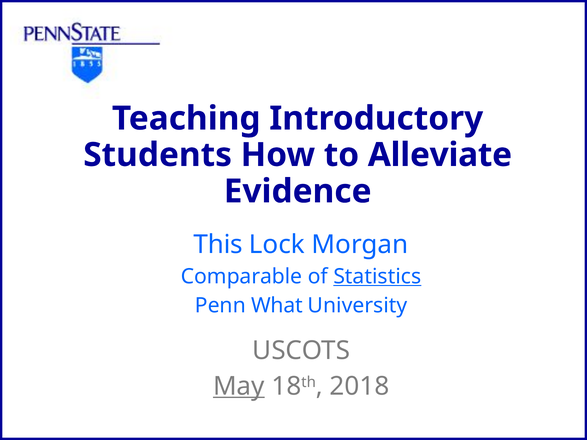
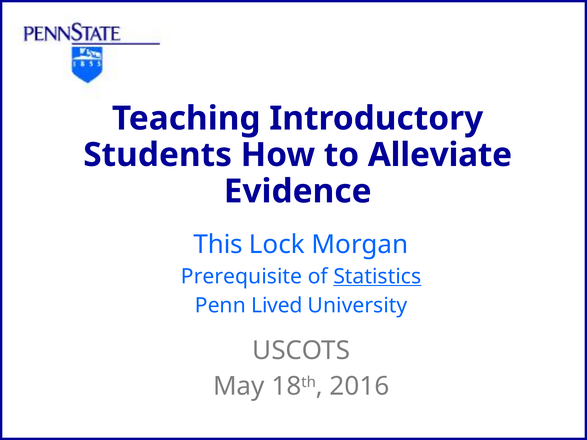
Comparable: Comparable -> Prerequisite (242, 277)
What: What -> Lived (277, 306)
May underline: present -> none (239, 386)
2018: 2018 -> 2016 (360, 386)
